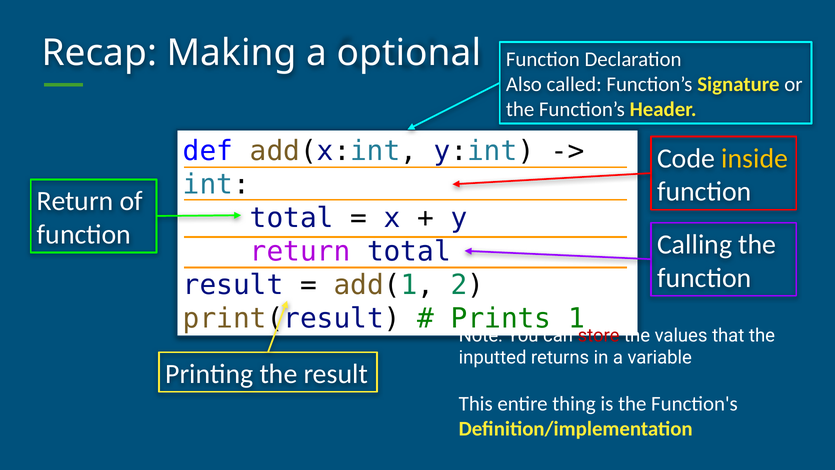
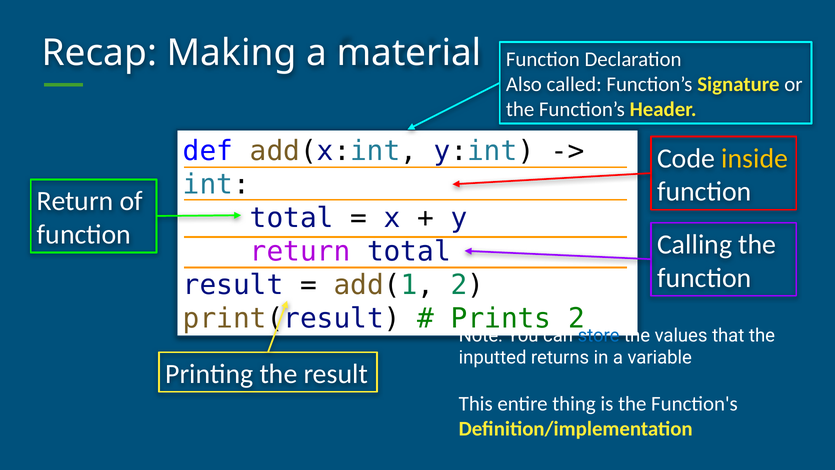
optional: optional -> material (409, 53)
Prints 1: 1 -> 2 (576, 318)
store colour: red -> blue (599, 335)
